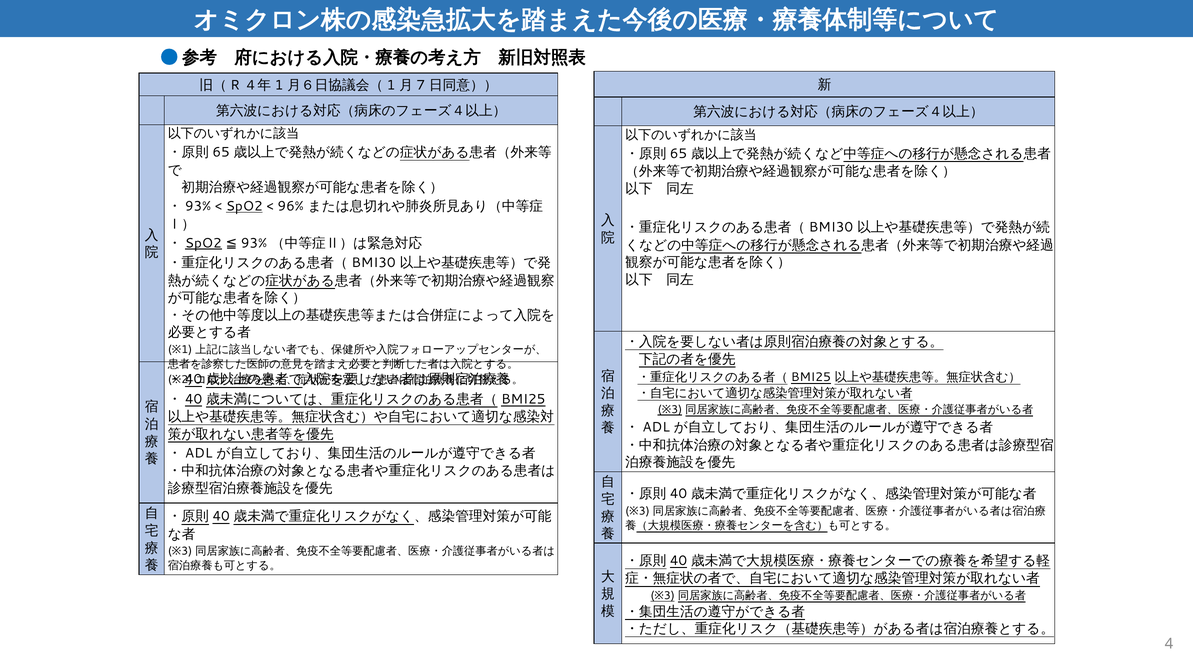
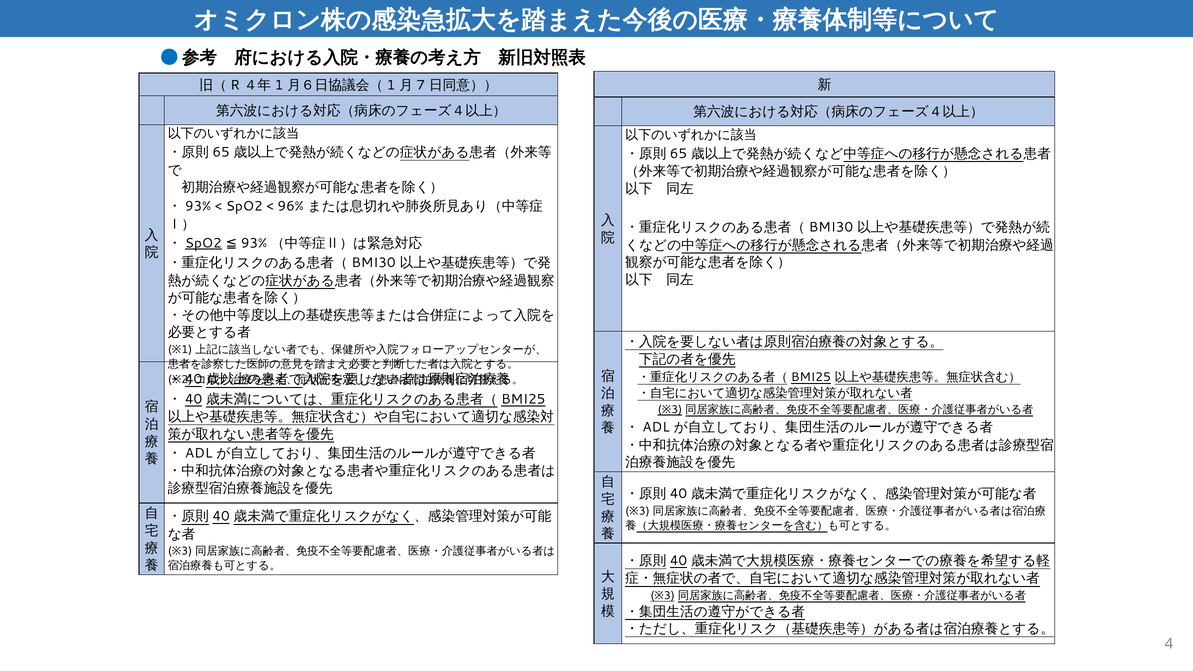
SpO2 underline: present -> none (244, 206)
